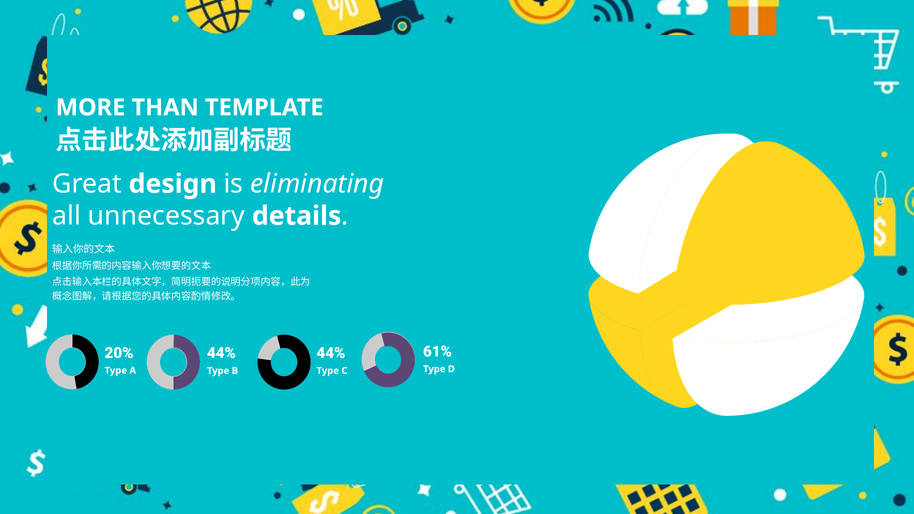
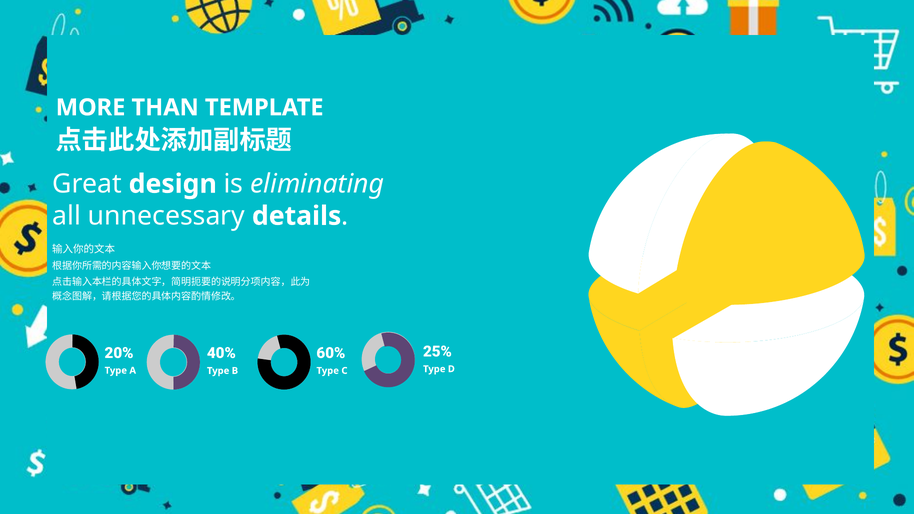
61%: 61% -> 25% (437, 352)
44%: 44% -> 40% (221, 353)
44%: 44% -> 60% (331, 353)
